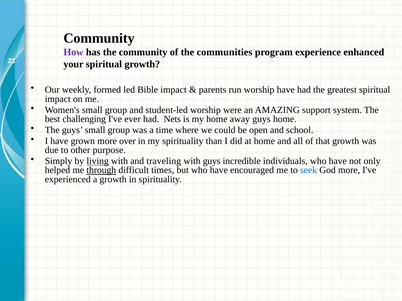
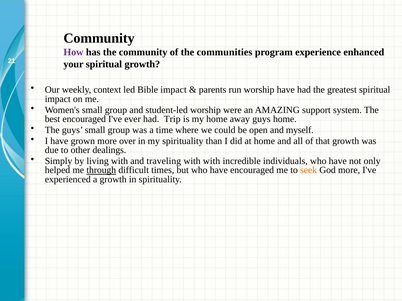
formed: formed -> context (107, 90)
best challenging: challenging -> encouraged (84, 119)
Nets: Nets -> Trip (172, 119)
school: school -> myself (300, 130)
purpose: purpose -> dealings (109, 150)
living underline: present -> none (98, 161)
with guys: guys -> with (212, 161)
seek colour: blue -> orange (309, 170)
